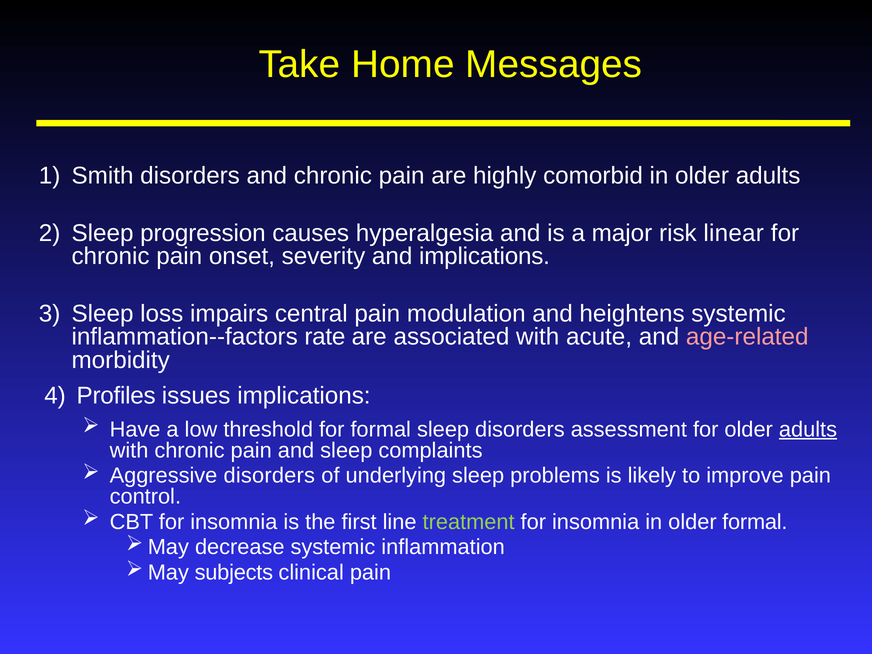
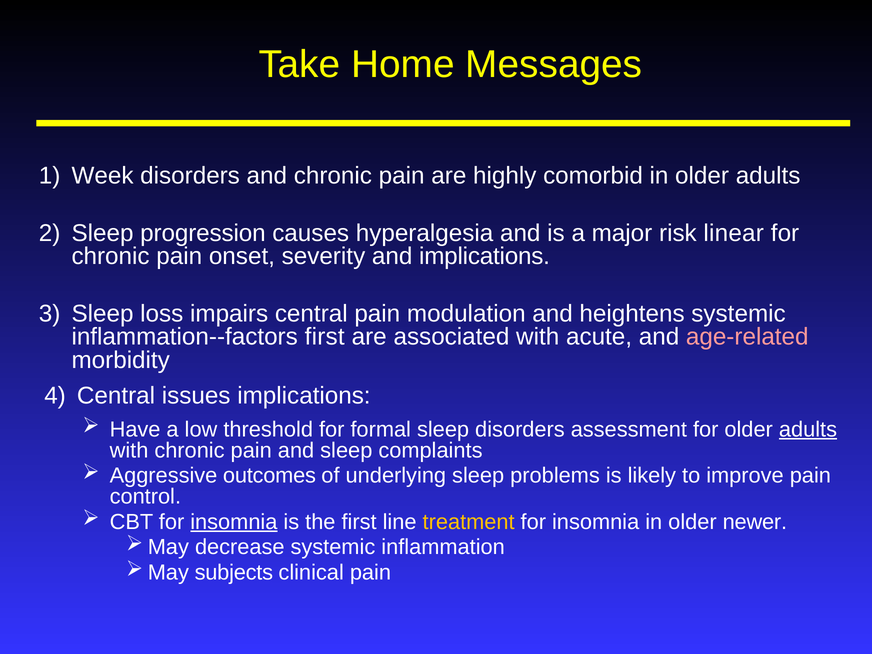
Smith: Smith -> Week (103, 176)
inflammation--factors rate: rate -> first (325, 337)
Profiles: Profiles -> Central (116, 396)
Aggressive disorders: disorders -> outcomes (269, 476)
insomnia underline: none -> present (234, 522)
treatment colour: light green -> yellow (469, 522)
older formal: formal -> newer (755, 522)
